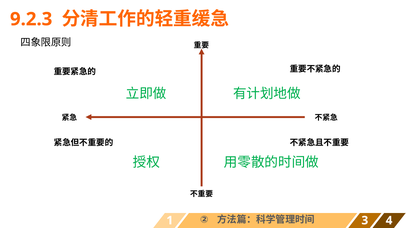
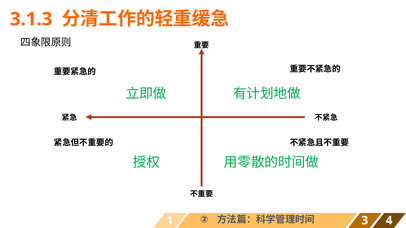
9.2.3: 9.2.3 -> 3.1.3 (31, 19)
